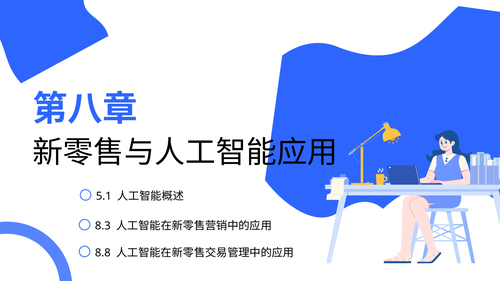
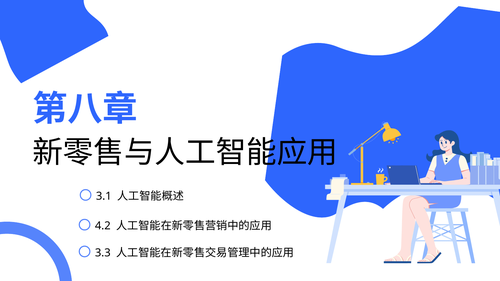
5.1: 5.1 -> 3.1 (104, 196)
8.3: 8.3 -> 4.2 (103, 226)
8.8: 8.8 -> 3.3 (103, 253)
